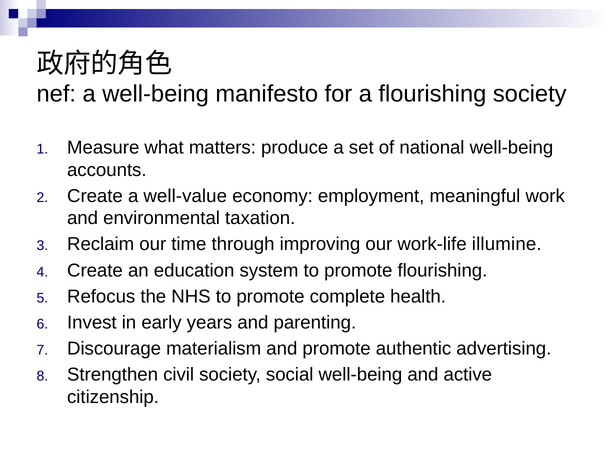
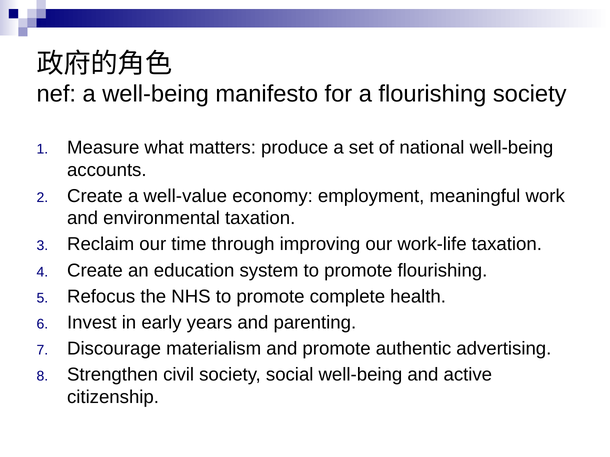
work-life illumine: illumine -> taxation (507, 245)
